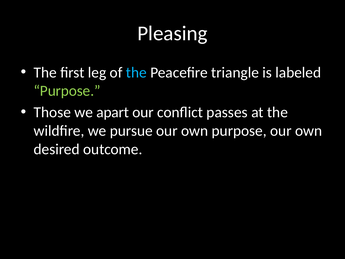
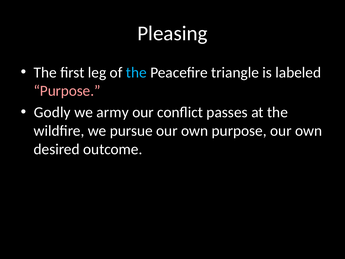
Purpose colour: light green -> pink (67, 91)
Those: Those -> Godly (52, 112)
apart: apart -> army (113, 112)
